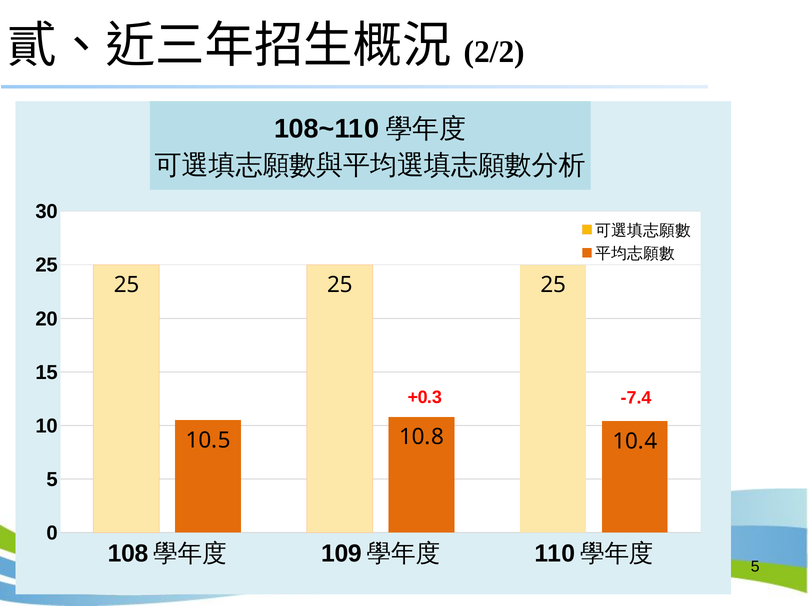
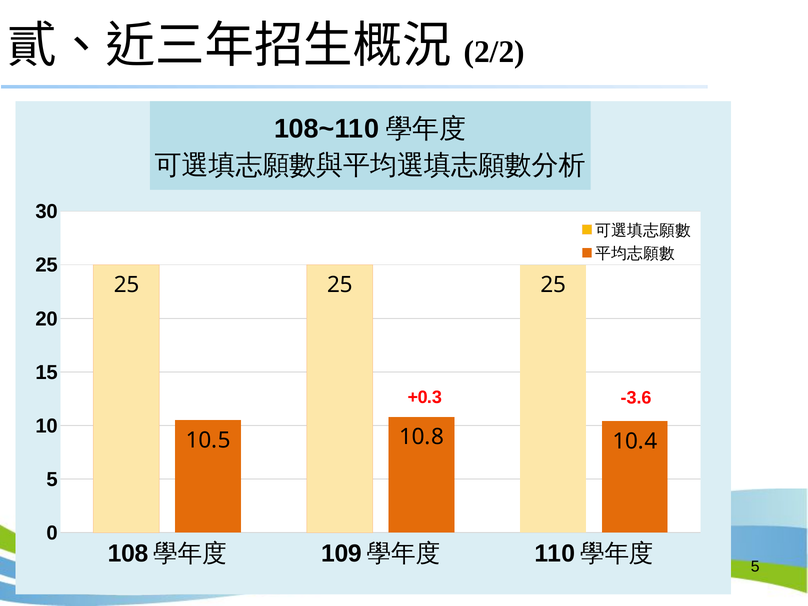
-7.4: -7.4 -> -3.6 (636, 398)
